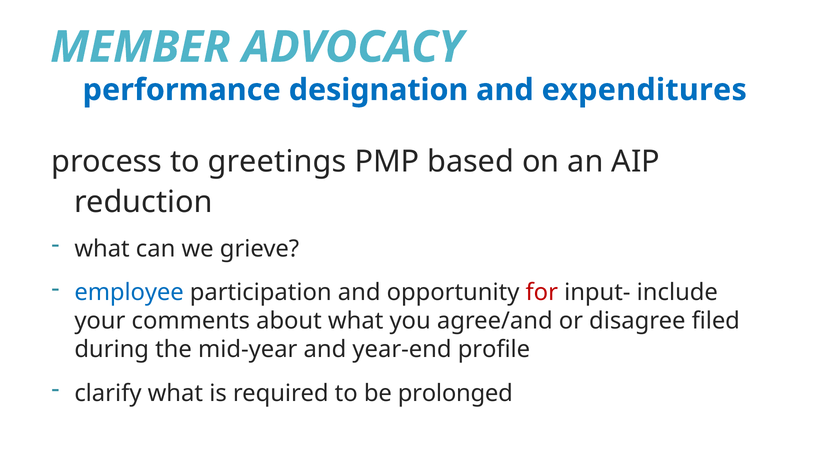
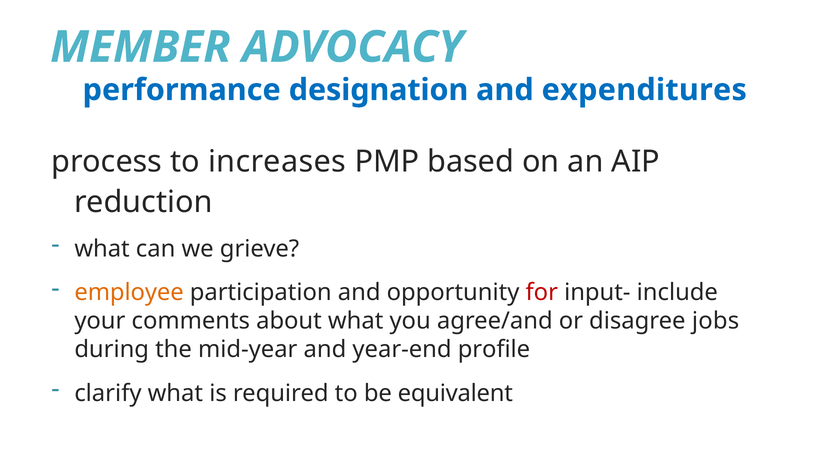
greetings: greetings -> increases (277, 162)
employee colour: blue -> orange (129, 293)
filed: filed -> jobs (716, 322)
prolonged: prolonged -> equivalent (455, 394)
